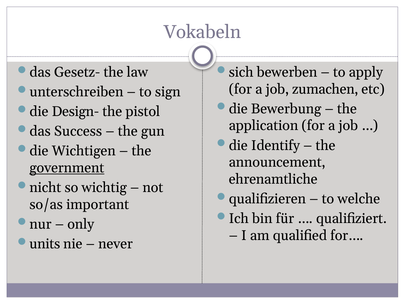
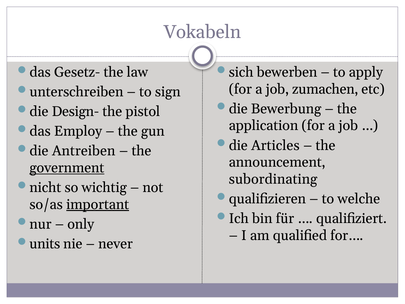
Success: Success -> Employ (78, 131)
Identify: Identify -> Articles (275, 145)
Wichtigen: Wichtigen -> Antreiben (84, 151)
ehrenamtliche: ehrenamtliche -> subordinating (273, 179)
important underline: none -> present (98, 204)
